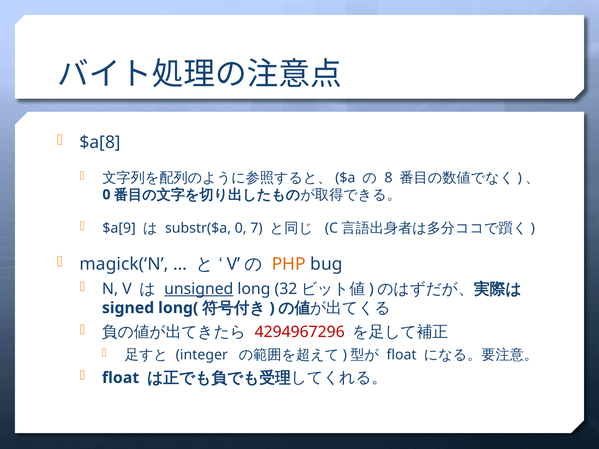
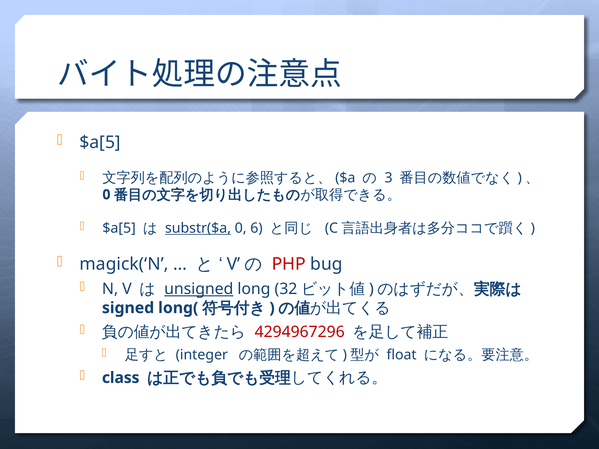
$a[8: $a[8 -> $a[5 (100, 142)
8: 8 -> 3 (388, 178)
$a[9: $a[9 -> $a[5 (119, 228)
substr($a underline: none -> present (198, 228)
7: 7 -> 6 (256, 228)
PHP colour: orange -> red (289, 264)
float: float -> class (121, 378)
